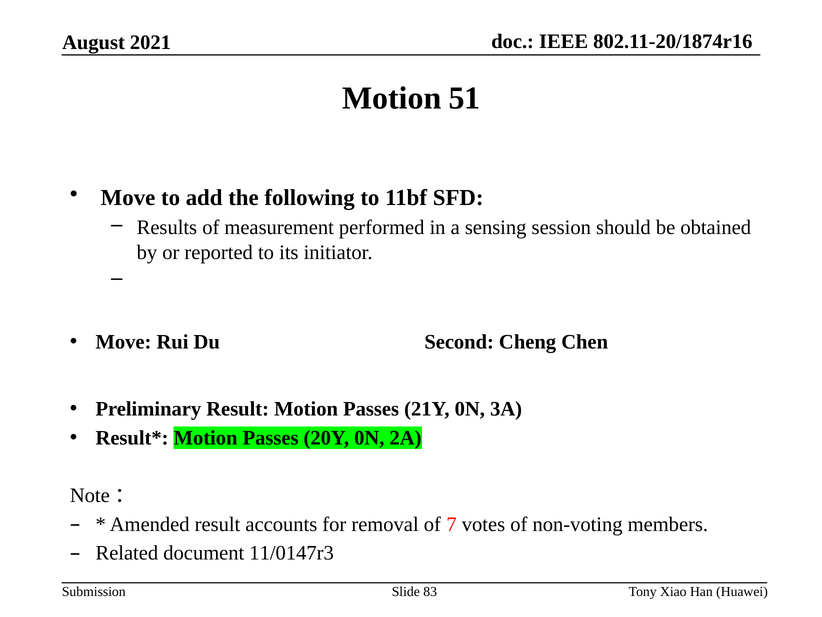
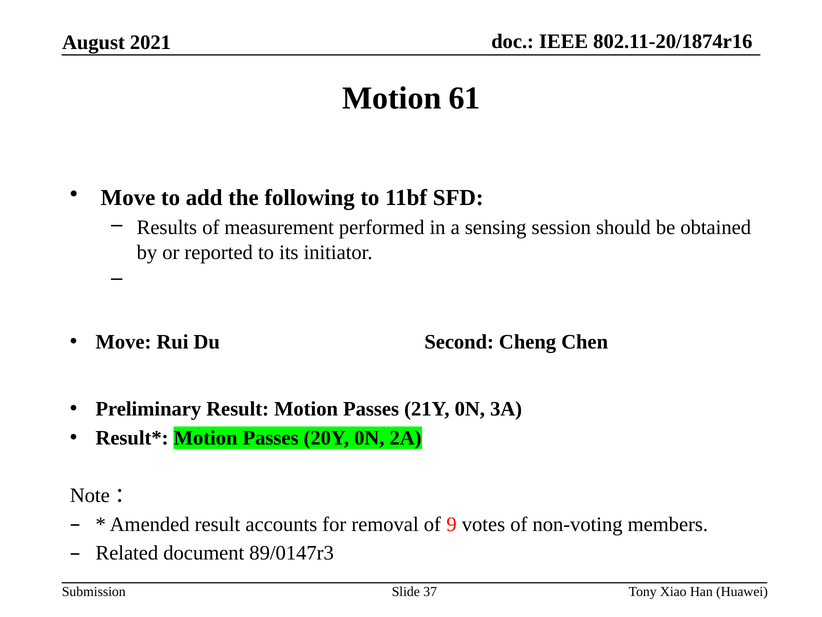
51: 51 -> 61 (465, 98)
7: 7 -> 9 (452, 524)
11/0147r3: 11/0147r3 -> 89/0147r3 (292, 553)
83: 83 -> 37 (430, 591)
